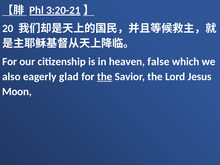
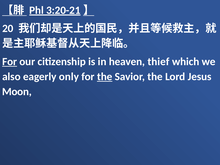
For underline: none -> present (10, 62)
false: false -> thief (158, 62)
glad: glad -> only (69, 77)
